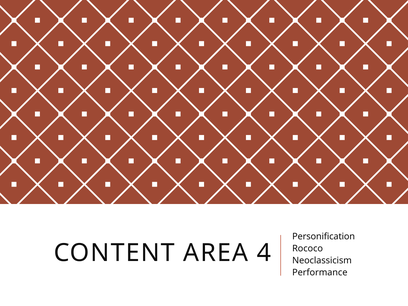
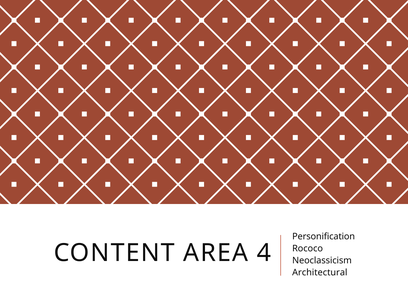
Performance: Performance -> Architectural (320, 273)
